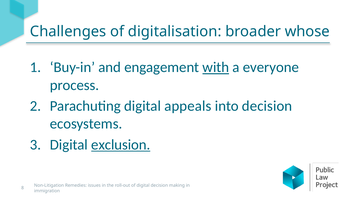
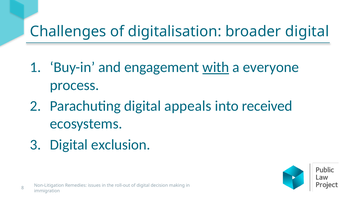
broader whose: whose -> digital (307, 32)
into decision: decision -> received (267, 106)
exclusion underline: present -> none (121, 145)
